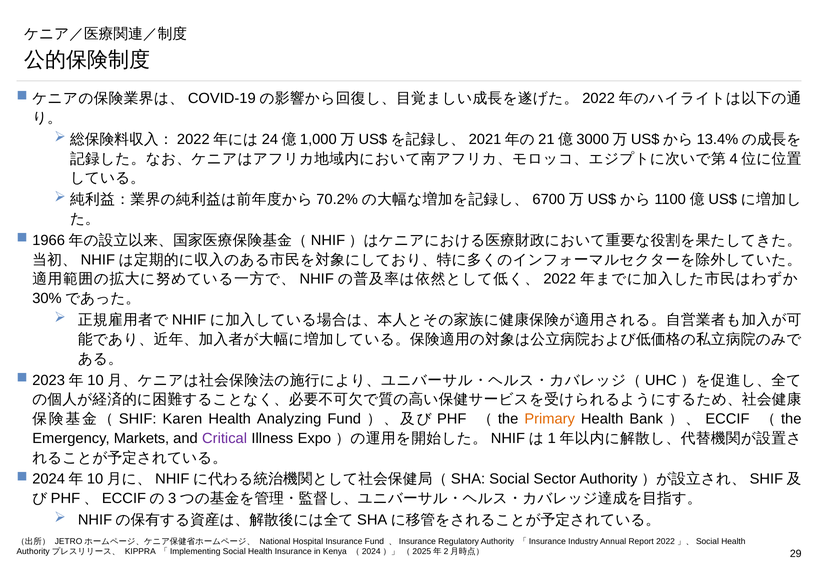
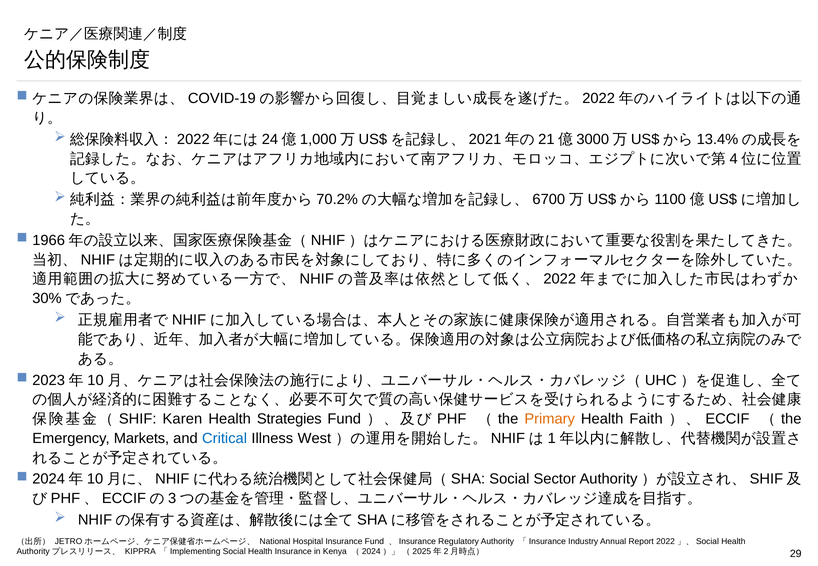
Analyzing: Analyzing -> Strategies (289, 419)
Bank: Bank -> Faith (646, 419)
Critical colour: purple -> blue (225, 439)
Expo: Expo -> West (314, 439)
